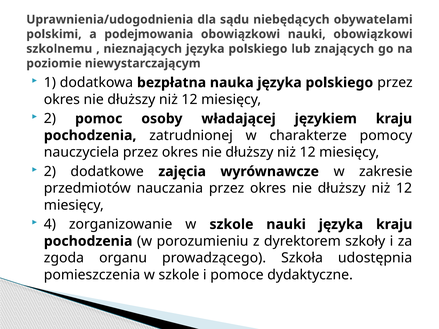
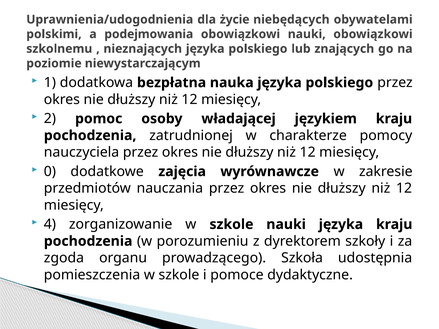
sądu: sądu -> życie (235, 20)
2: 2 -> 0 (50, 172)
